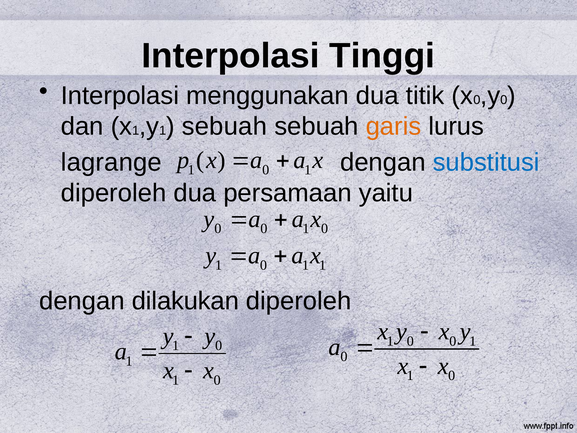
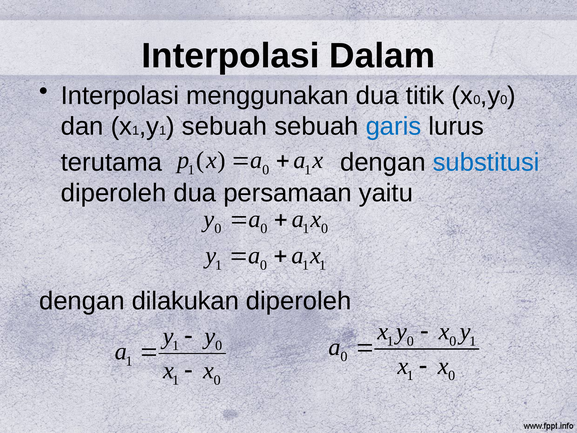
Tinggi: Tinggi -> Dalam (382, 56)
garis colour: orange -> blue (394, 126)
lagrange: lagrange -> terutama (111, 162)
